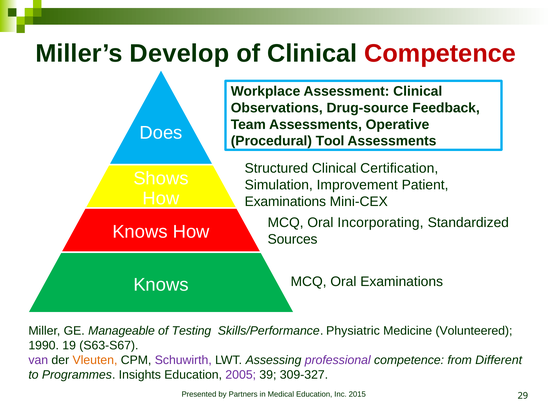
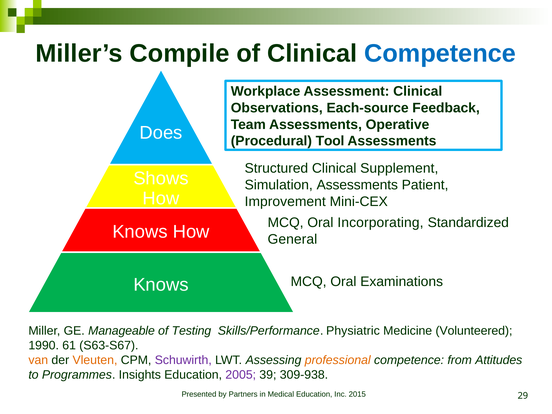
Develop: Develop -> Compile (180, 54)
Competence colour: red -> blue (440, 54)
Drug-source: Drug-source -> Each-source (368, 108)
Certification: Certification -> Supplement (399, 168)
Simulation Improvement: Improvement -> Assessments (357, 185)
Examinations: Examinations -> Improvement (285, 202)
Sources: Sources -> General (292, 239)
19: 19 -> 61 (69, 345)
van colour: purple -> orange (38, 360)
professional colour: purple -> orange (338, 360)
Different: Different -> Attitudes (499, 360)
309-327: 309-327 -> 309-938 (304, 375)
